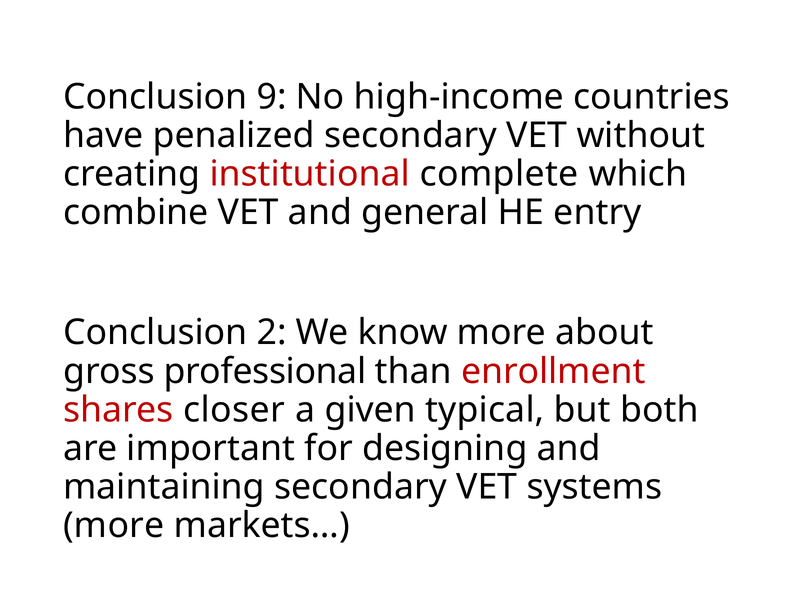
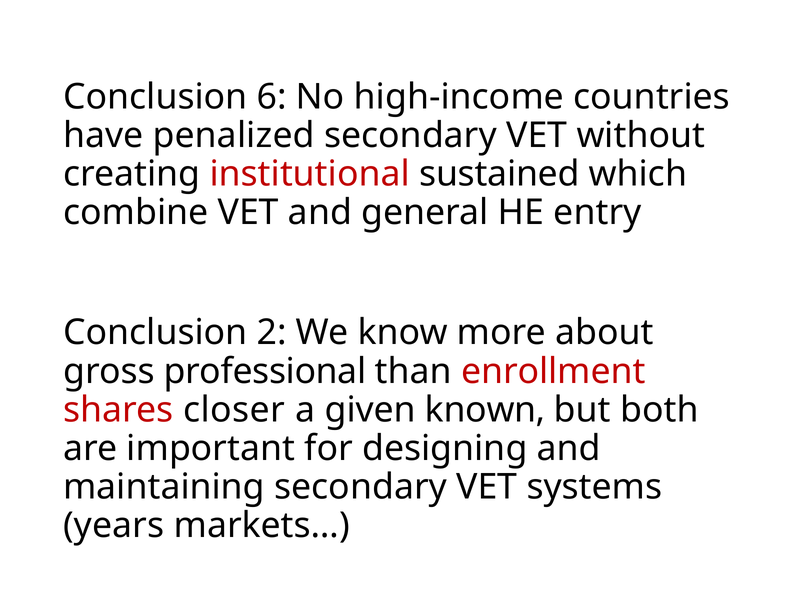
9: 9 -> 6 (272, 97)
complete: complete -> sustained (499, 174)
typical: typical -> known (485, 409)
more: more -> years (114, 525)
